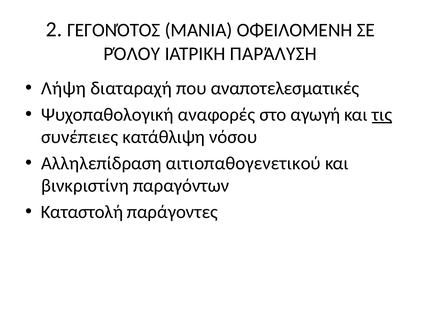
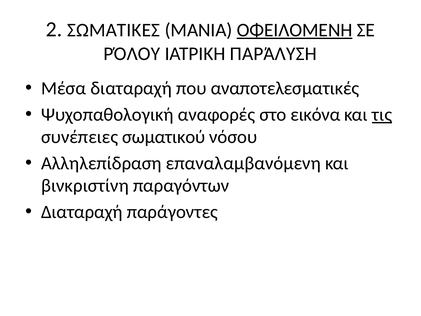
ΓΕΓΟΝΌΤΟΣ: ΓΕΓΟΝΌΤΟΣ -> ΣΩΜΑΤΙΚΕΣ (114, 30)
ΟΦΕΙΛΟΜΕΝΗ underline: none -> present (295, 30)
Λήψη: Λήψη -> Μέσα (64, 88)
αγωγή: αγωγή -> εικόνα (315, 115)
κατάθλιψη: κατάθλιψη -> σωματικού (164, 137)
αιτιοπαθογενετικού: αιτιοπαθογενετικού -> επαναλαμβανόμενη (243, 163)
Καταστολή: Καταστολή -> Διαταραχή (82, 212)
